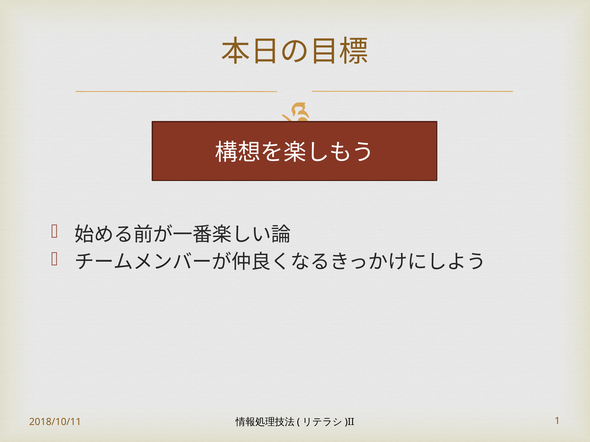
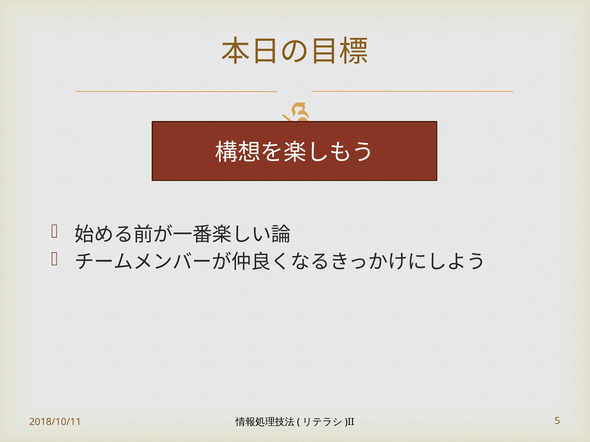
1: 1 -> 5 (557, 421)
